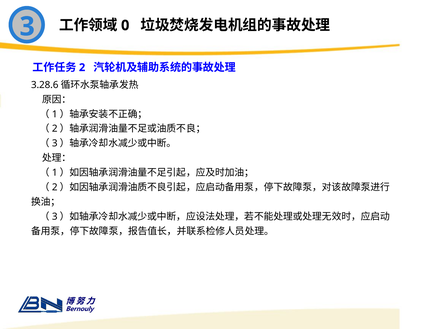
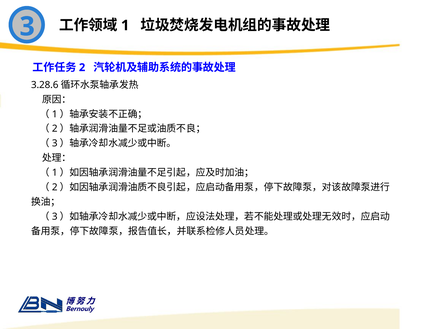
0: 0 -> 1 (125, 25)
